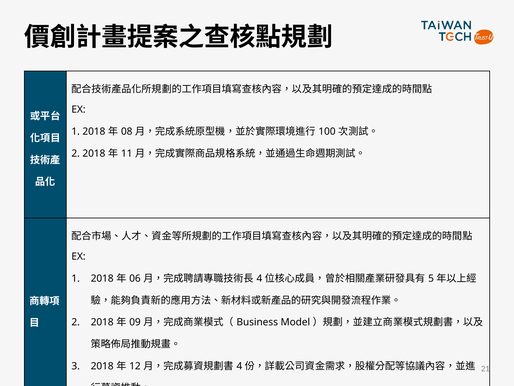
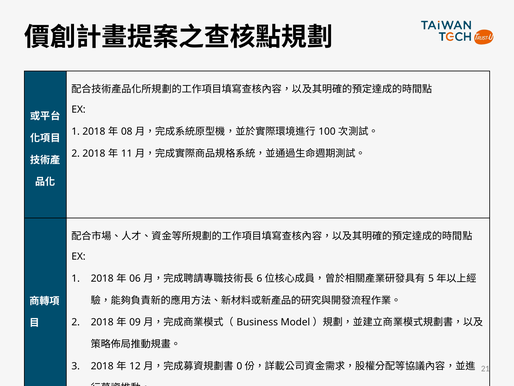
4: 4 -> 6 (259, 278)
4: 4 -> 0 (239, 366)
